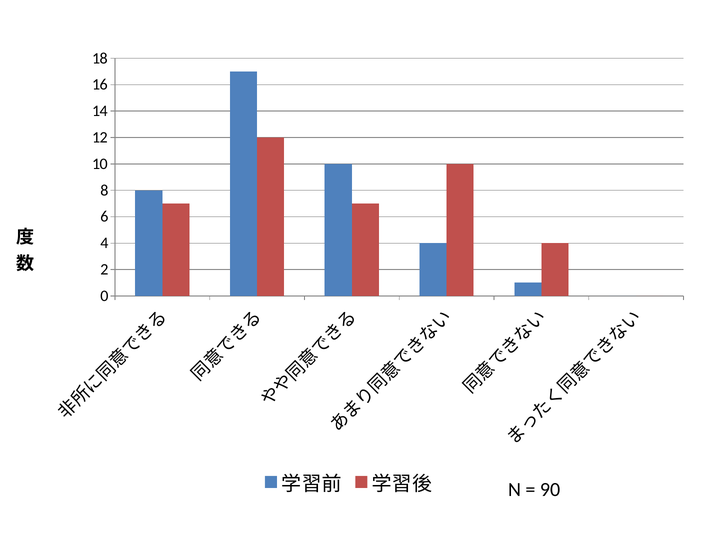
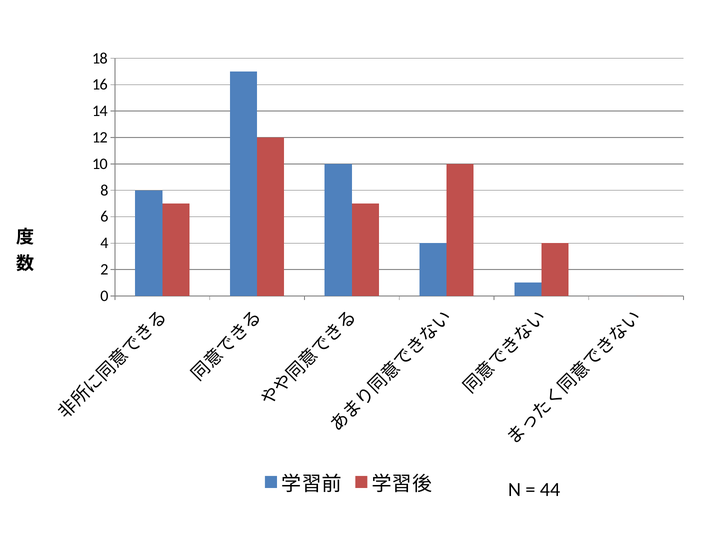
90: 90 -> 44 (550, 489)
